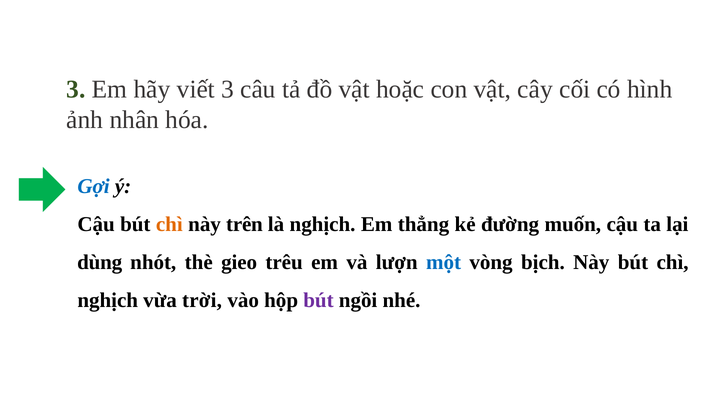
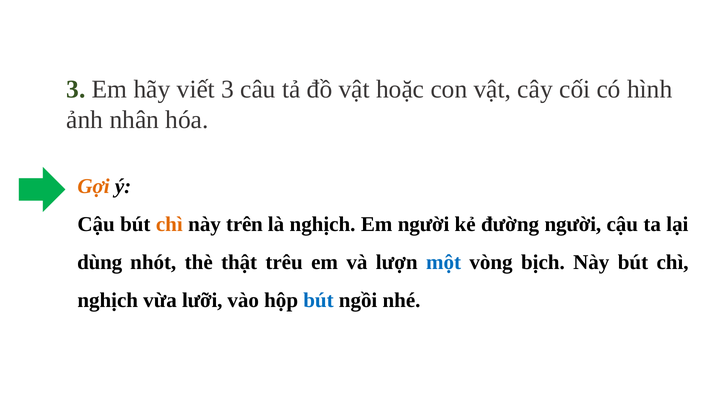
Gợi colour: blue -> orange (94, 186)
Em thẳng: thẳng -> người (424, 224)
đường muốn: muốn -> người (573, 224)
gieo: gieo -> thật (239, 262)
trời: trời -> lưỡi (202, 300)
bút colour: purple -> blue (318, 300)
